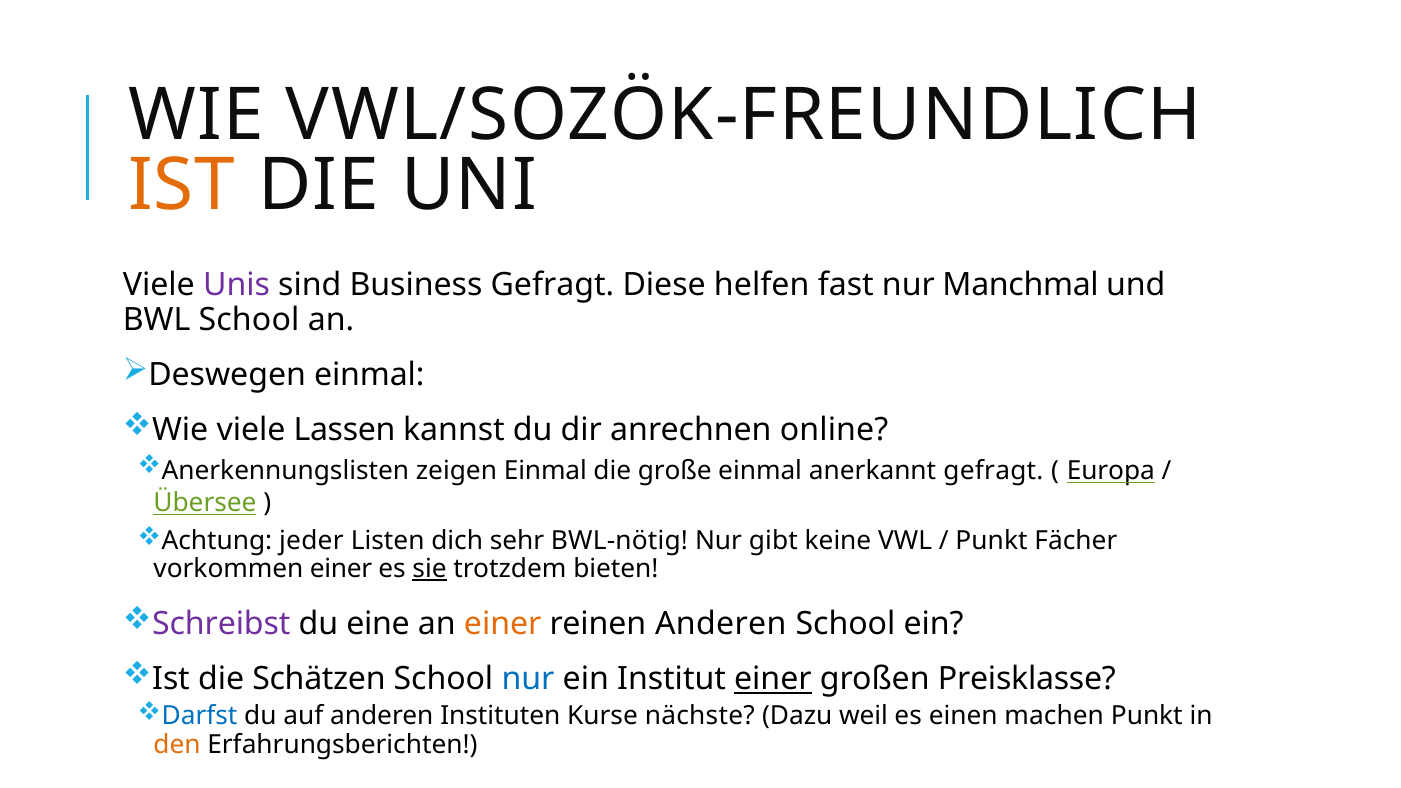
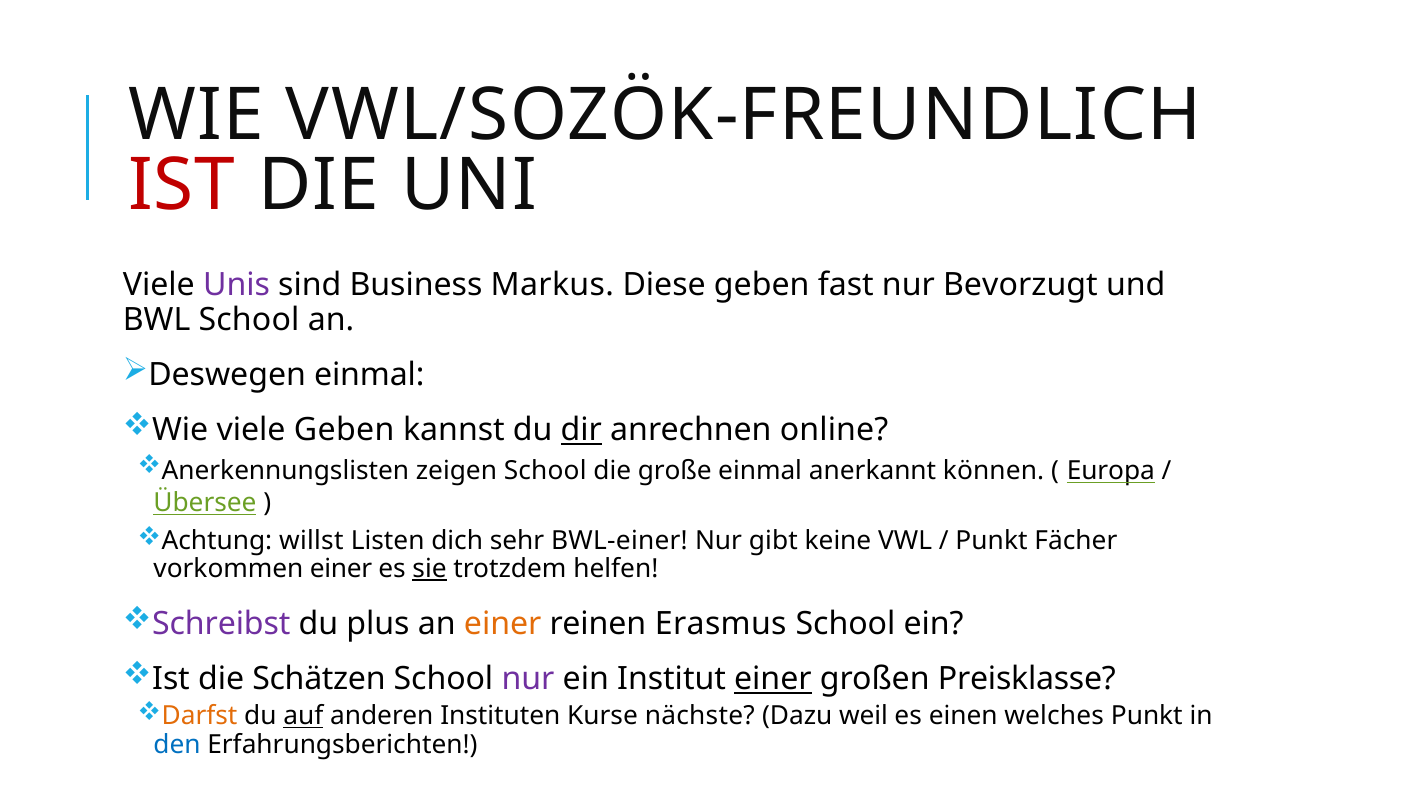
IST colour: orange -> red (182, 185)
Business Gefragt: Gefragt -> Markus (552, 285)
Diese helfen: helfen -> geben (762, 285)
Manchmal: Manchmal -> Bevorzugt (1020, 285)
viele Lassen: Lassen -> Geben (344, 430)
dir underline: none -> present (581, 430)
zeigen Einmal: Einmal -> School (545, 470)
anerkannt gefragt: gefragt -> können (994, 470)
jeder: jeder -> willst (311, 541)
BWL-nötig: BWL-nötig -> BWL-einer (619, 541)
bieten: bieten -> helfen (616, 569)
eine: eine -> plus (378, 624)
reinen Anderen: Anderen -> Erasmus (721, 624)
nur colour: blue -> purple (528, 679)
Darfst colour: blue -> orange (200, 716)
auf underline: none -> present (303, 716)
machen: machen -> welches (1054, 716)
den colour: orange -> blue (177, 745)
